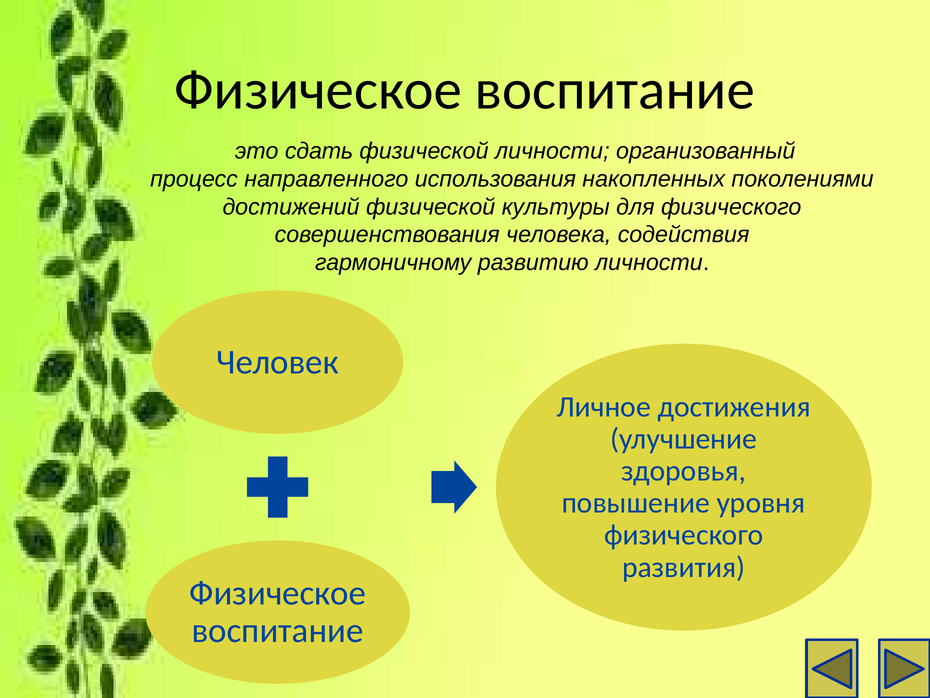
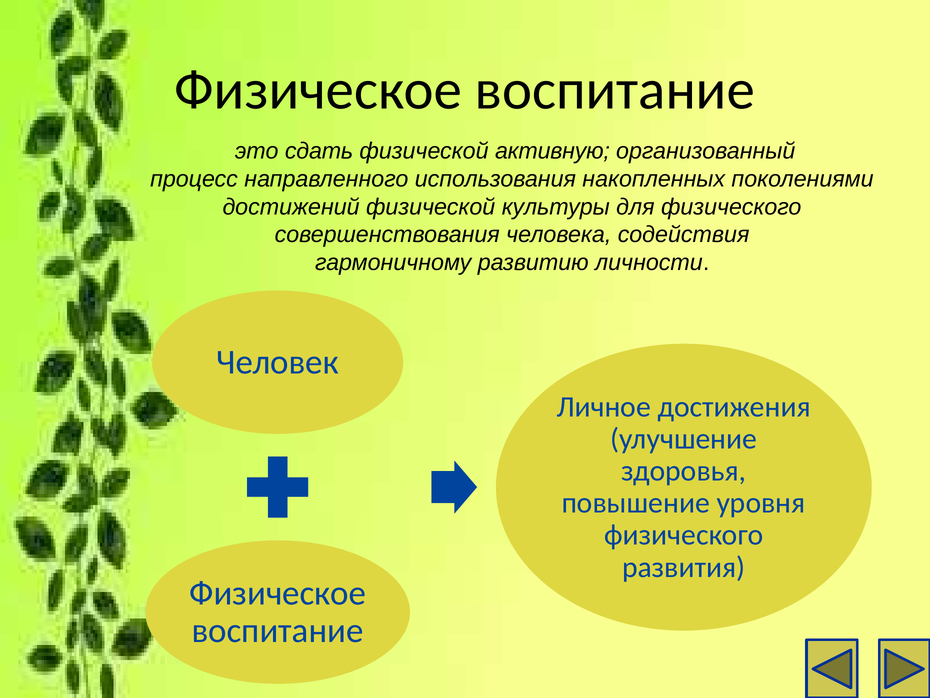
физической личности: личности -> активную (552, 151)
